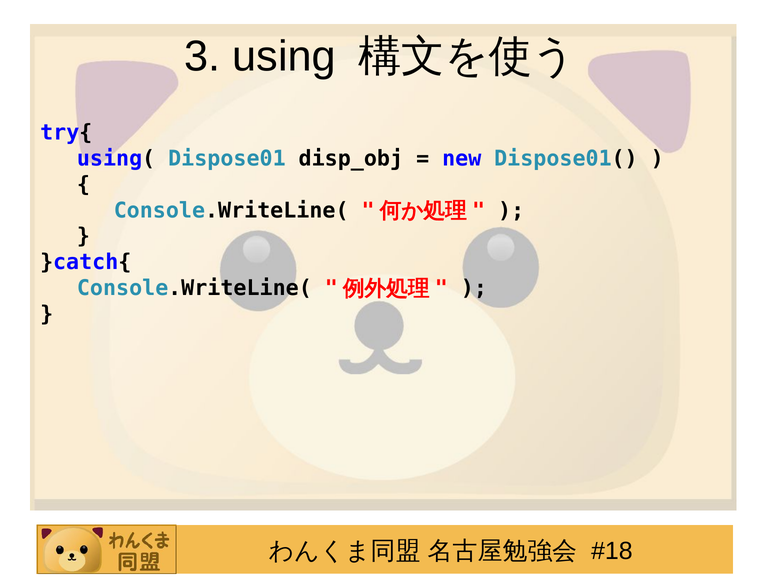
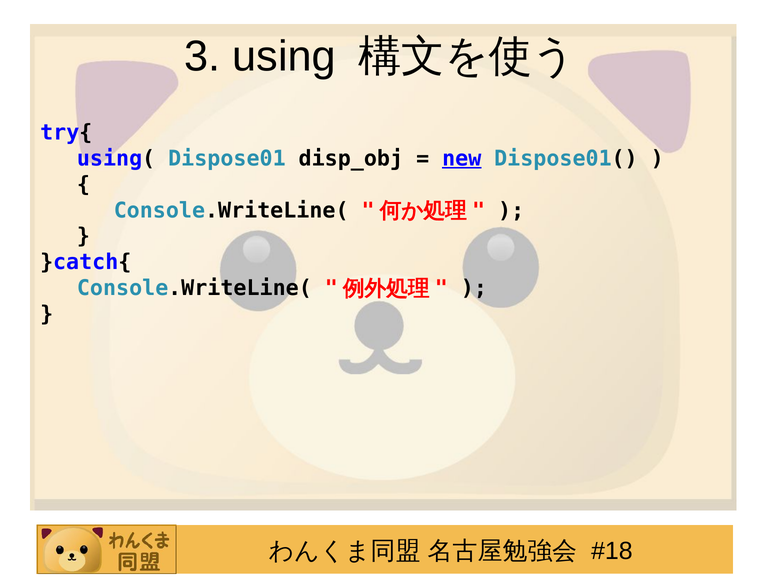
new underline: none -> present (462, 158)
